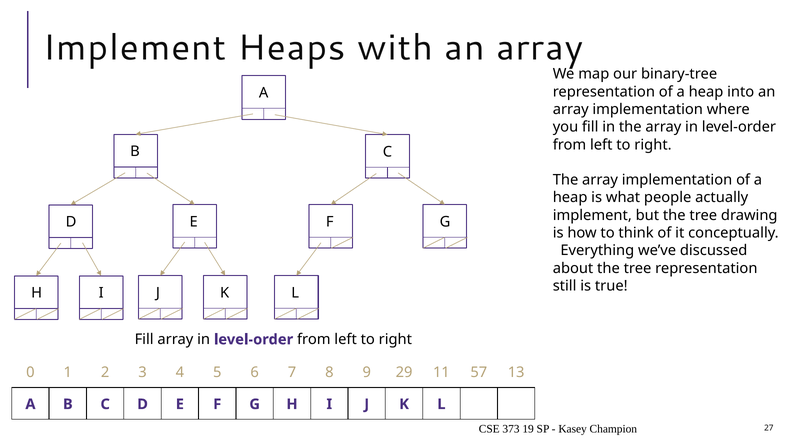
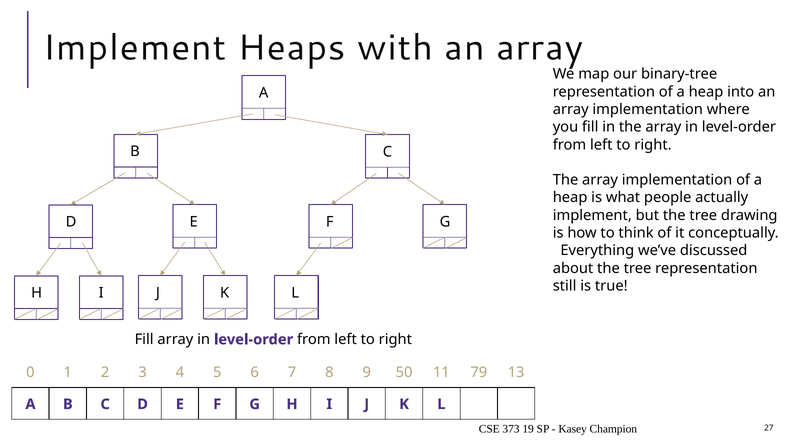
29: 29 -> 50 (404, 373)
57: 57 -> 79 (479, 373)
